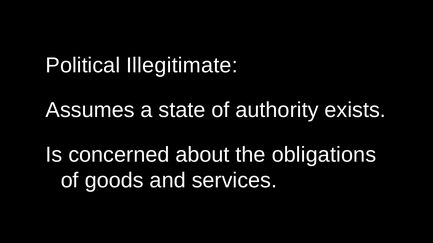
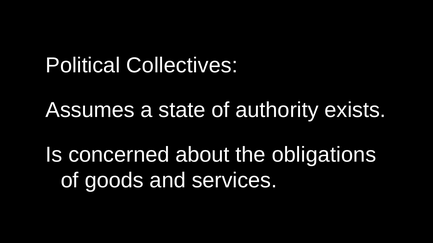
Illegitimate: Illegitimate -> Collectives (182, 66)
